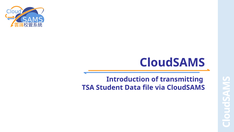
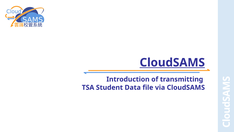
CloudSAMS underline: none -> present (172, 62)
